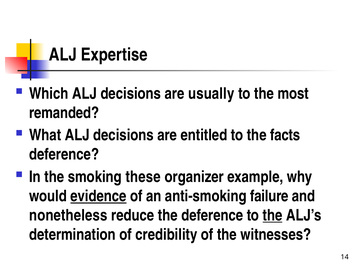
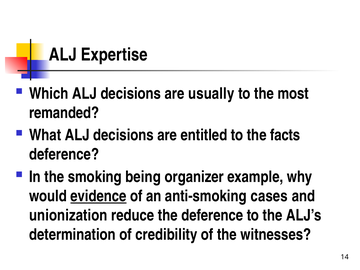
these: these -> being (143, 177)
failure: failure -> cases (269, 196)
nonetheless: nonetheless -> unionization (68, 215)
the underline: present -> none (273, 215)
